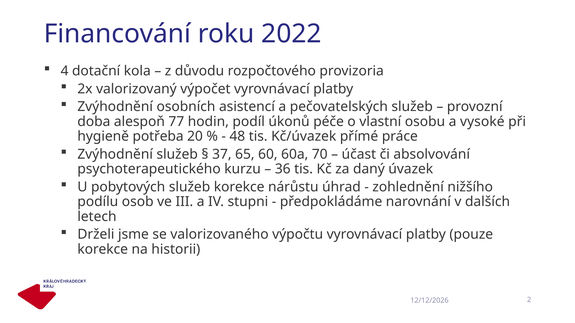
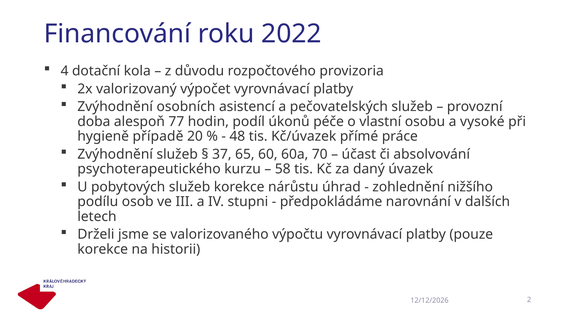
potřeba: potřeba -> případě (158, 137)
36: 36 -> 58 (283, 169)
